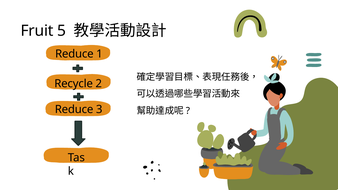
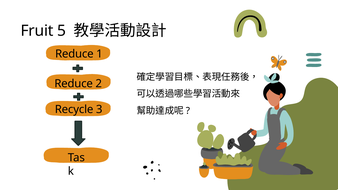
Recycle: Recycle -> Reduce (74, 84)
Reduce: Reduce -> Recycle (74, 110)
